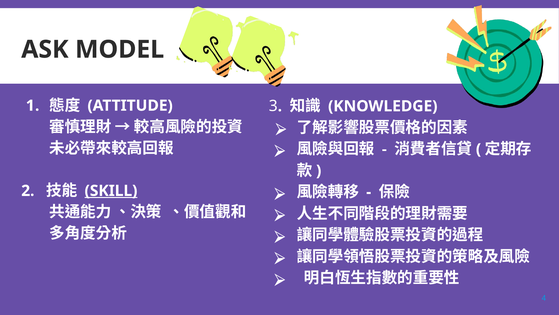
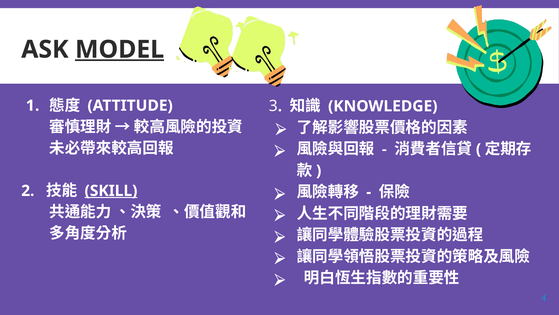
MODEL underline: none -> present (120, 49)
